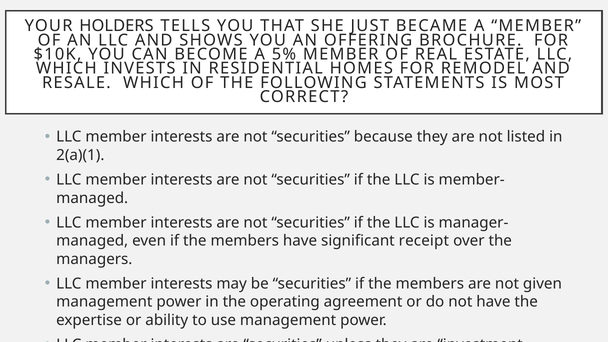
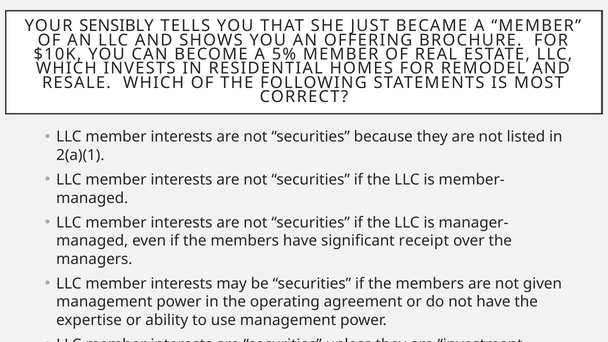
HOLDERS: HOLDERS -> SENSIBLY (117, 26)
